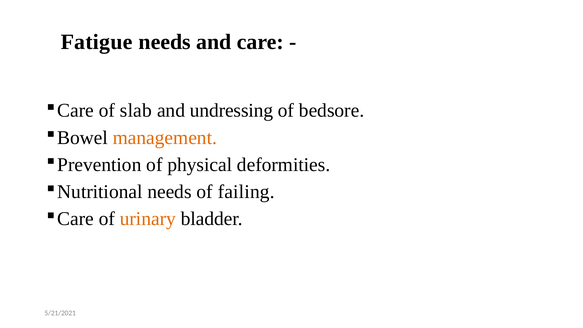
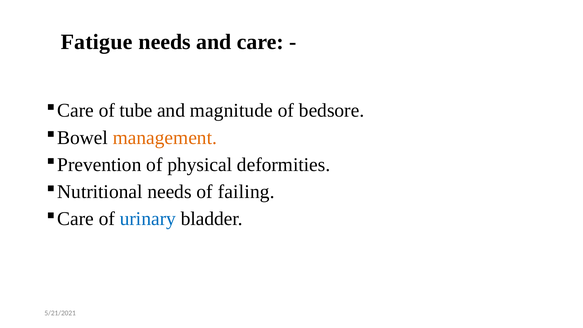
slab: slab -> tube (136, 111)
undressing: undressing -> magnitude (231, 111)
urinary colour: orange -> blue (148, 219)
